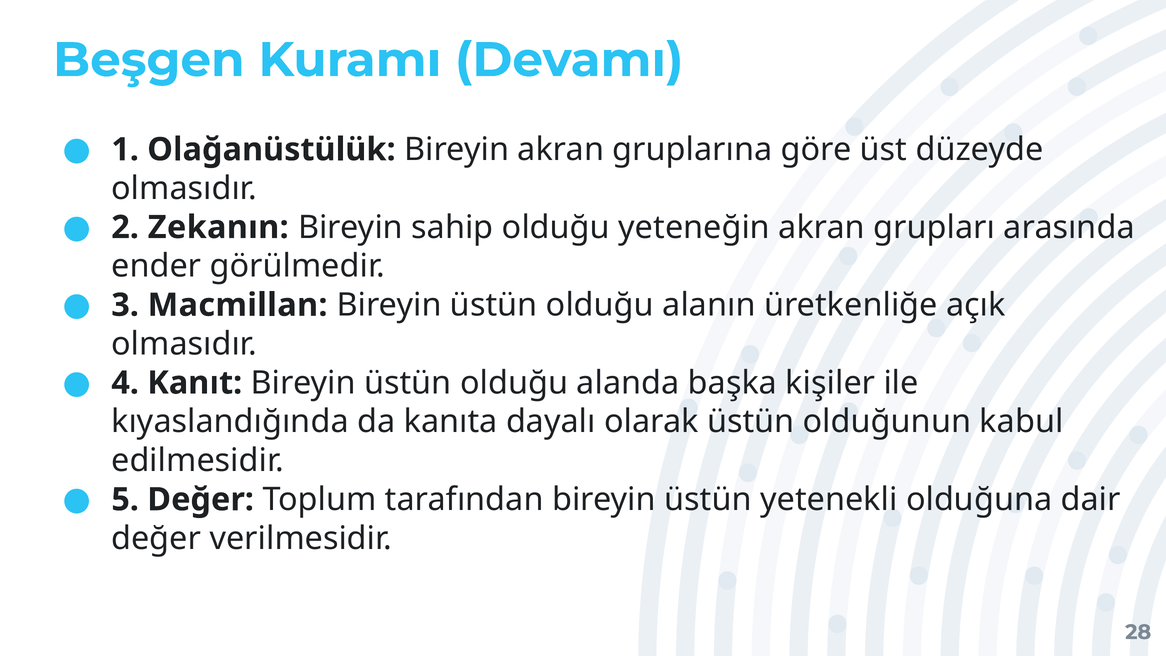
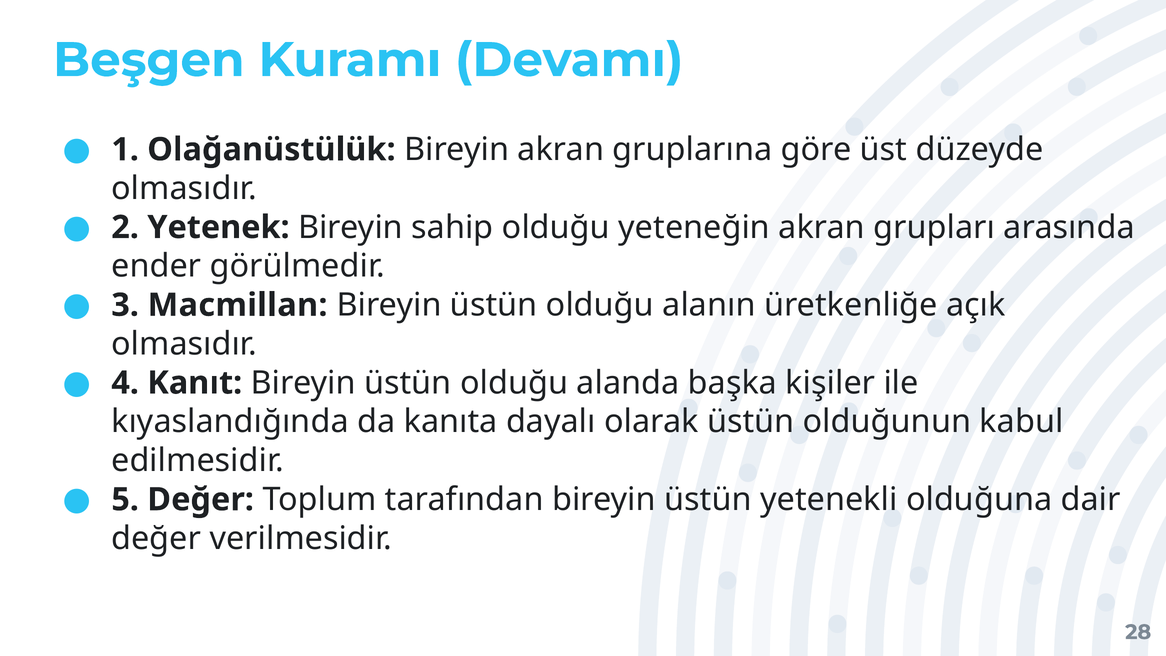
Zekanın: Zekanın -> Yetenek (218, 227)
